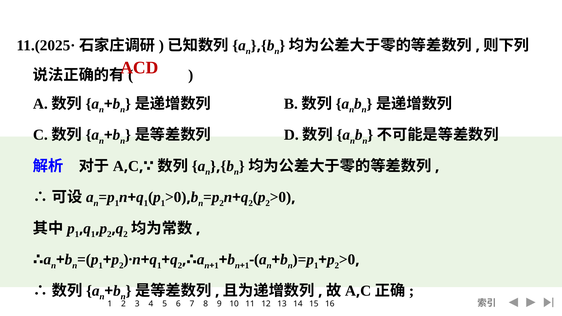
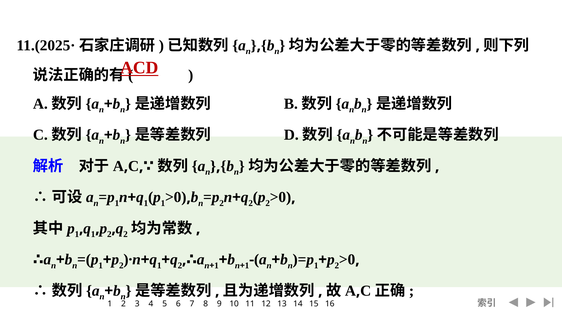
ACD underline: none -> present (139, 68)
